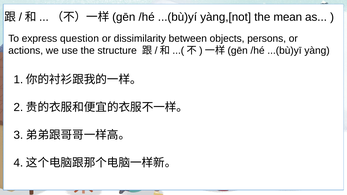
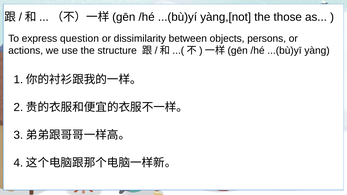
mean: mean -> those (288, 17)
